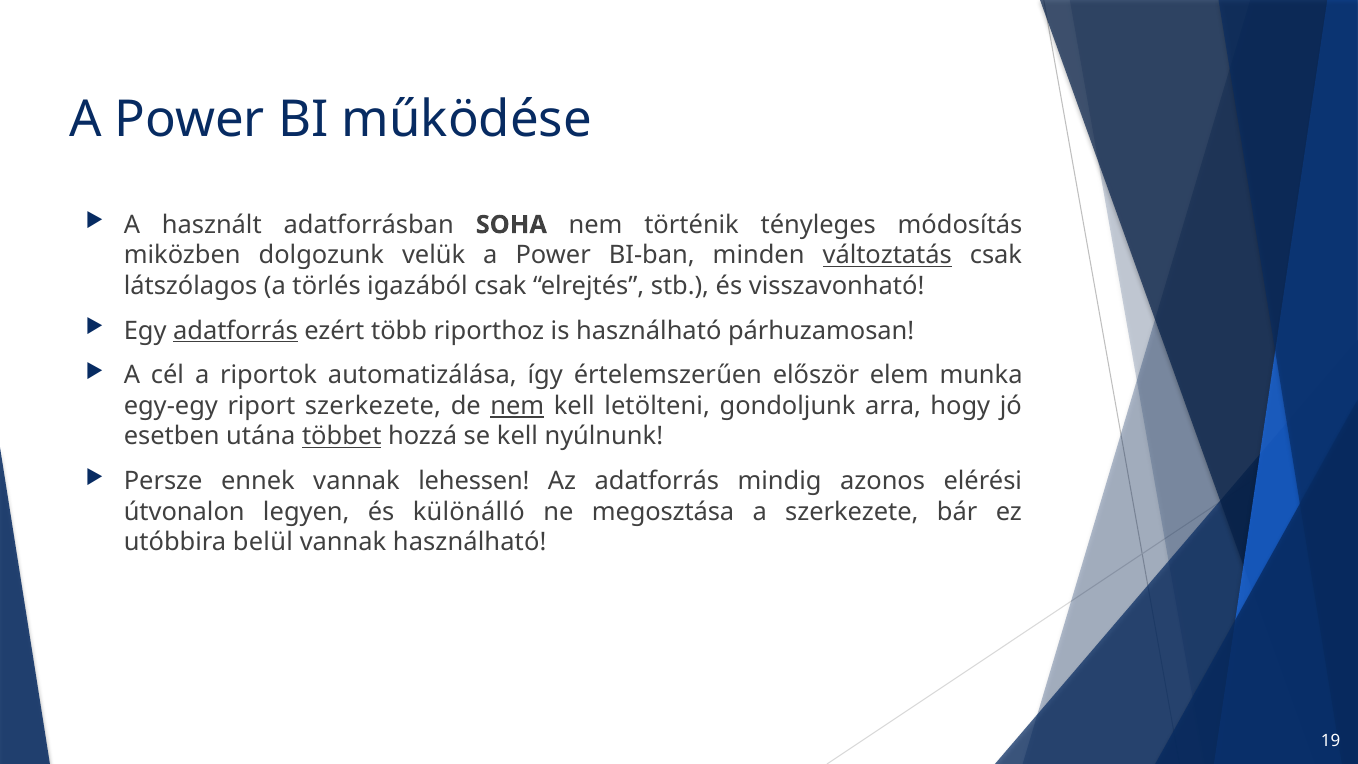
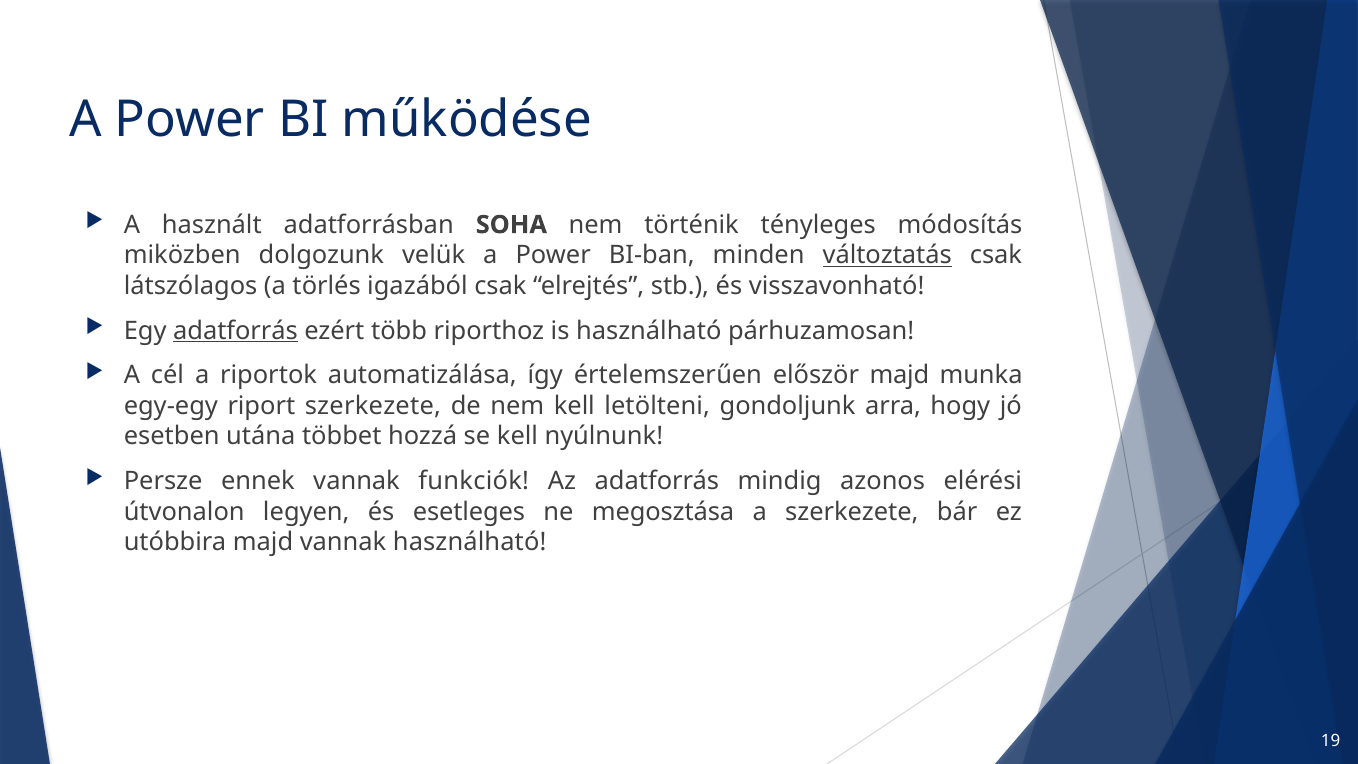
először elem: elem -> majd (899, 375)
nem underline: present -> none (517, 406)
többet underline: present -> none (342, 436)
lehessen: lehessen -> funkciók (474, 481)
különálló: különálló -> esetleges (469, 512)
utóbbira belül: belül -> majd (263, 542)
